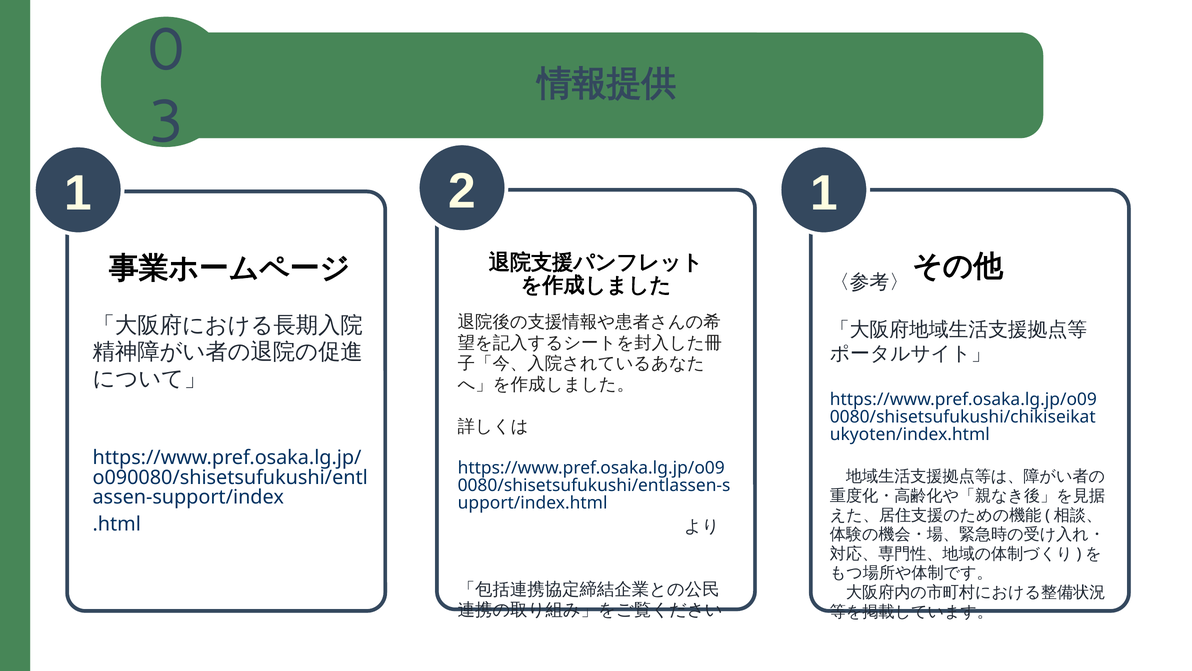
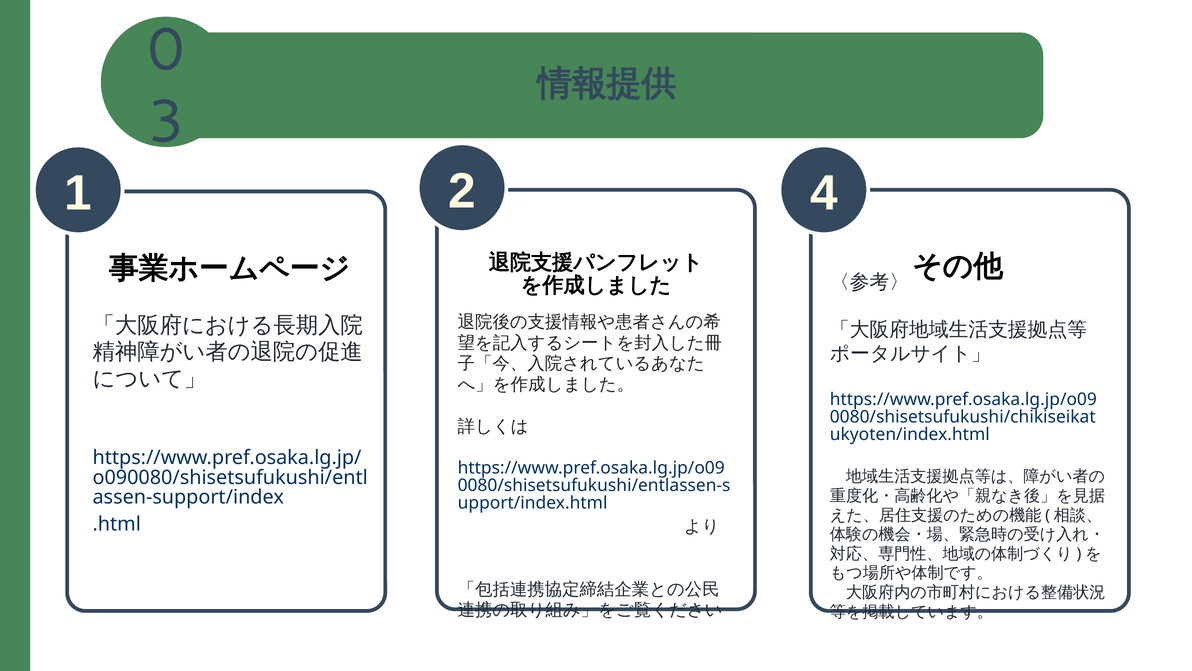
2 1: 1 -> 4 (824, 193)
